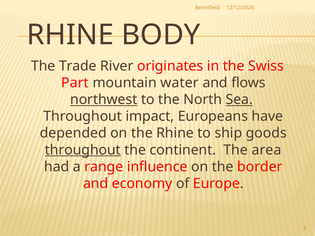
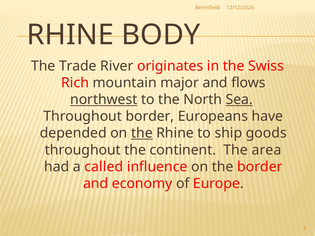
Part: Part -> Rich (75, 83)
water: water -> major (180, 83)
Throughout impact: impact -> border (150, 116)
the underline: none -> present (142, 133)
throughout underline: present -> none (83, 150)
range: range -> called (104, 167)
